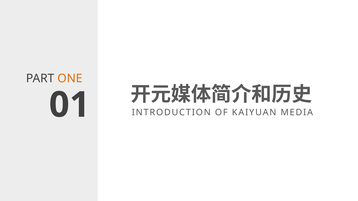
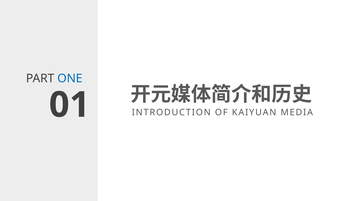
ONE colour: orange -> blue (70, 79)
